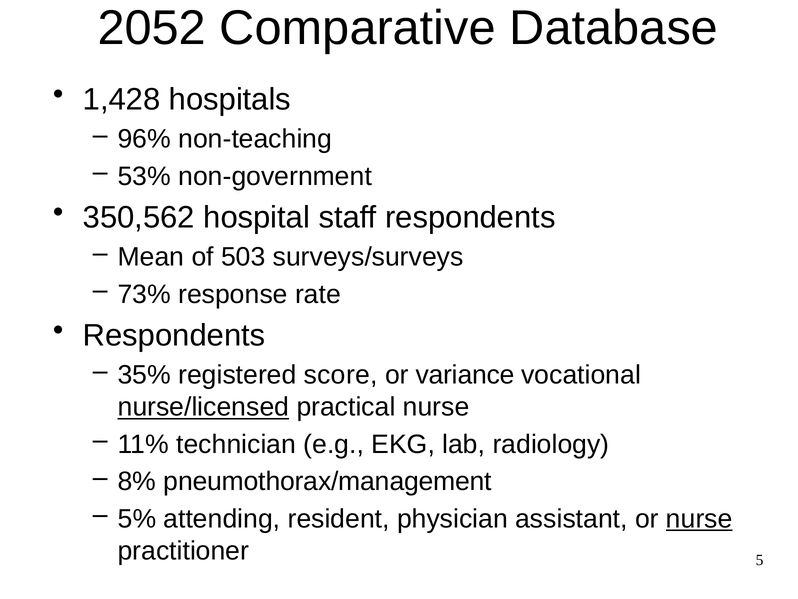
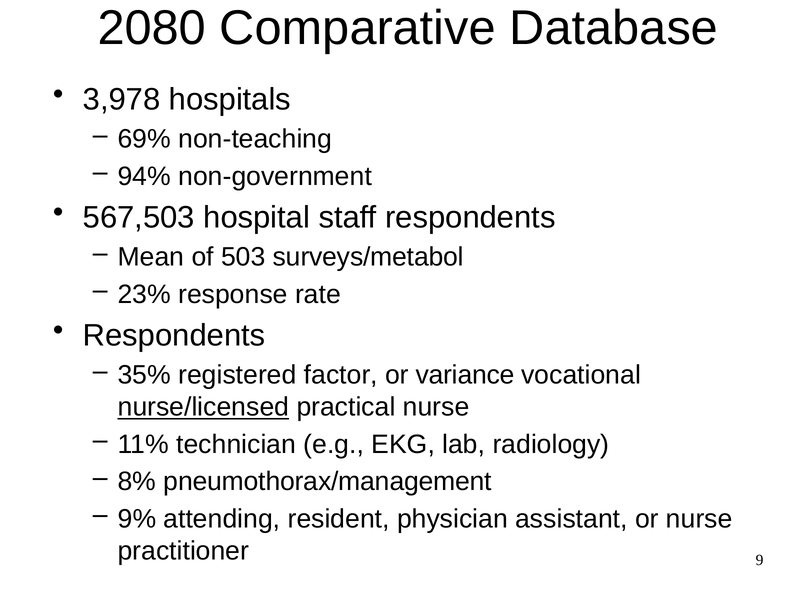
2052: 2052 -> 2080 (152, 28)
1,428: 1,428 -> 3,978 (122, 99)
96%: 96% -> 69% (144, 139)
53%: 53% -> 94% (144, 176)
350,562: 350,562 -> 567,503 (139, 217)
surveys/surveys: surveys/surveys -> surveys/metabol (368, 257)
73%: 73% -> 23% (144, 294)
score: score -> factor (341, 375)
5%: 5% -> 9% (137, 518)
nurse underline: present -> none (699, 518)
5: 5 -> 9 (760, 559)
